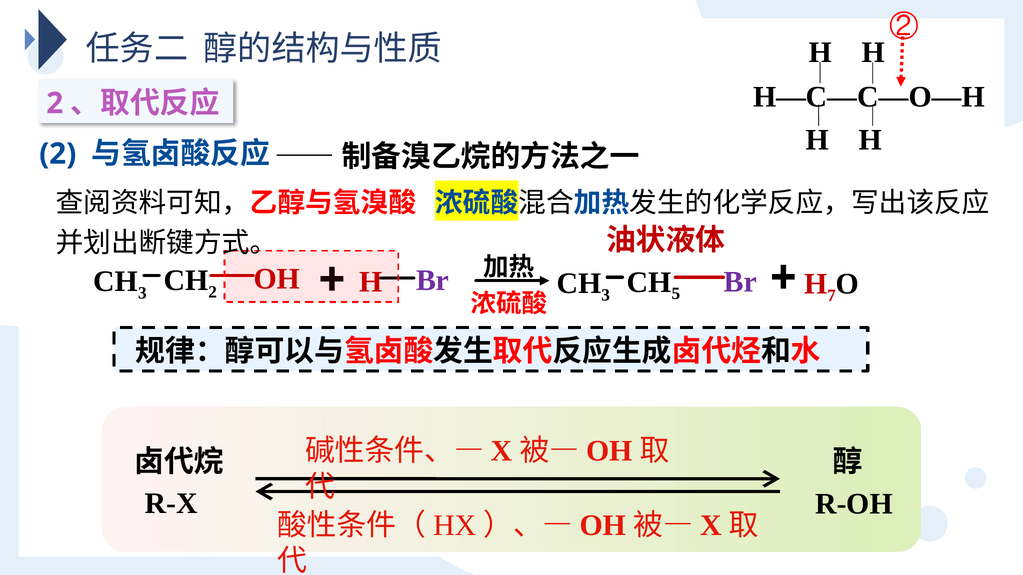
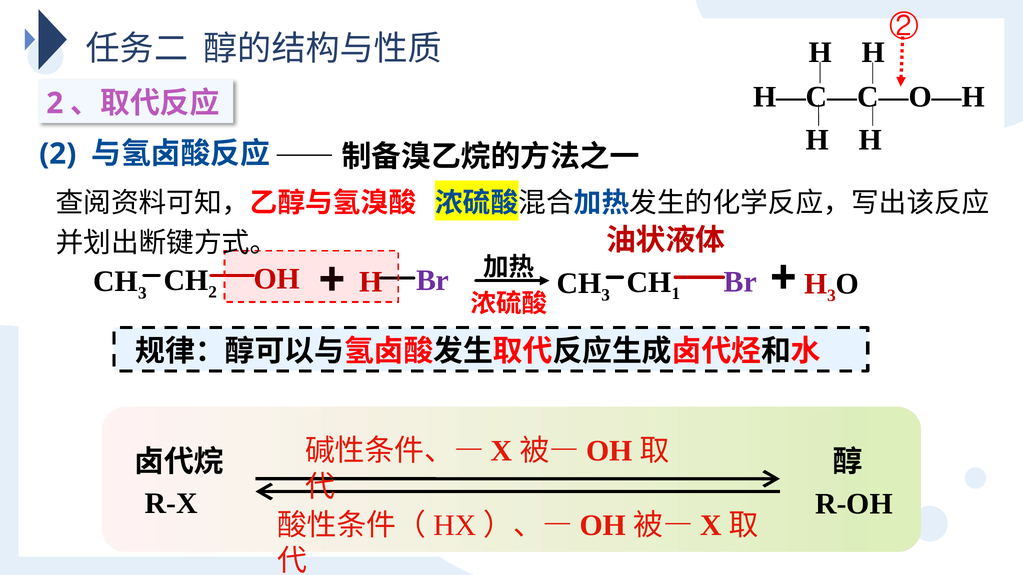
5: 5 -> 1 (676, 294)
H 7: 7 -> 3 (832, 296)
